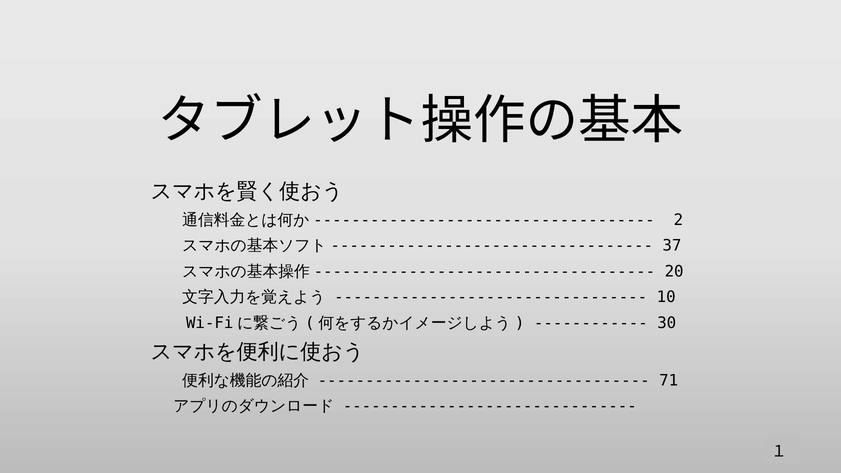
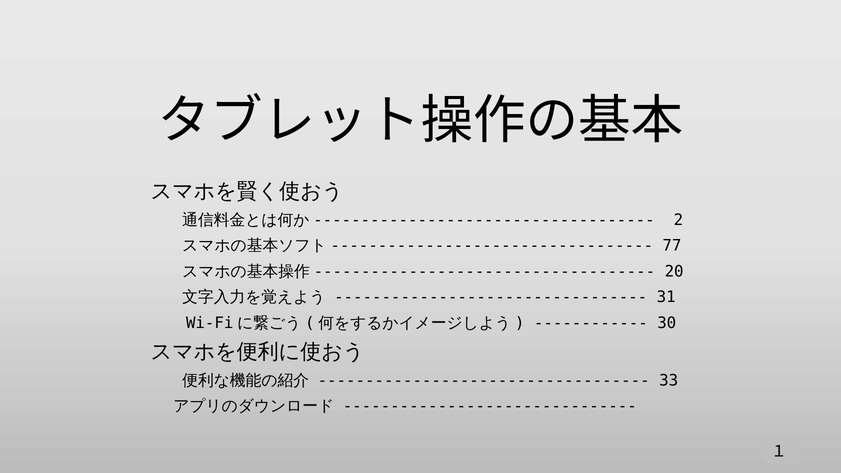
37: 37 -> 77 (672, 246)
10: 10 -> 31 (666, 297)
71: 71 -> 33 (669, 380)
